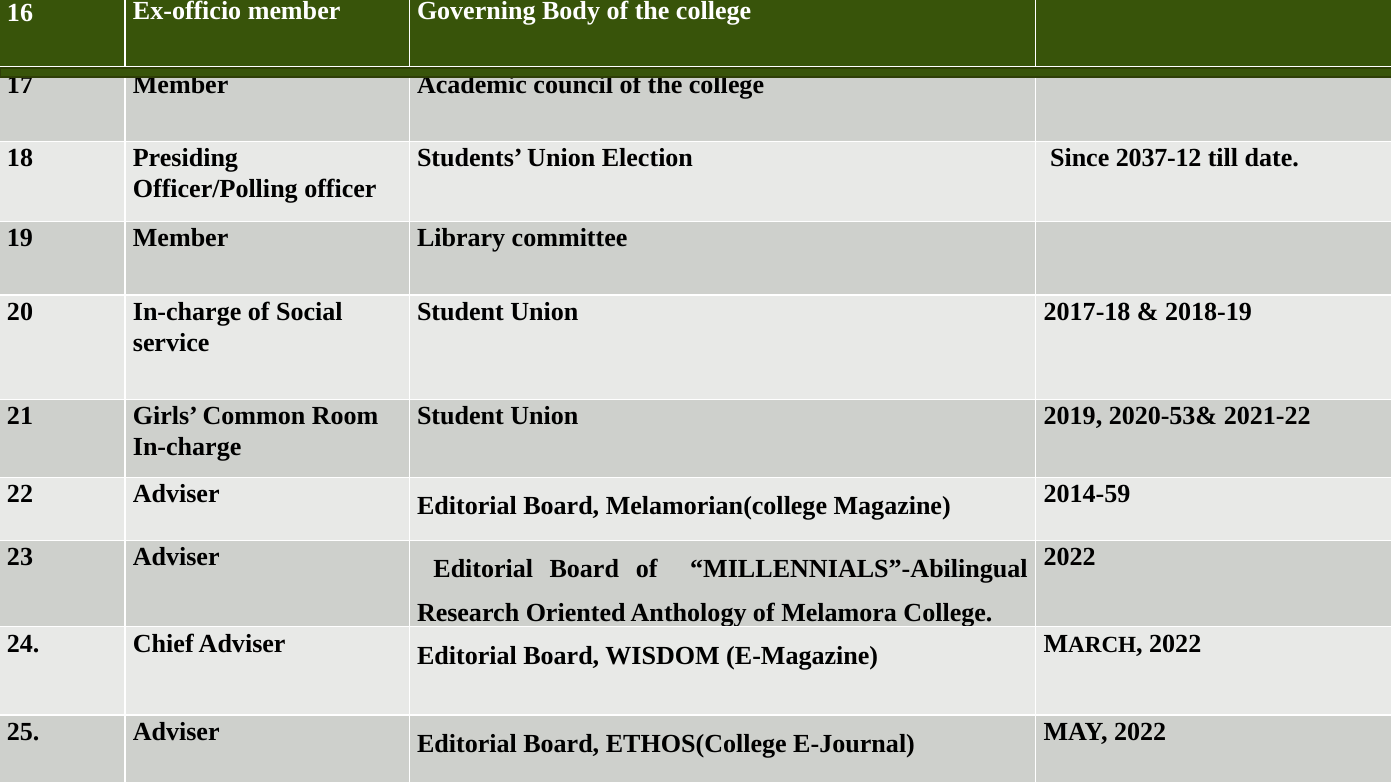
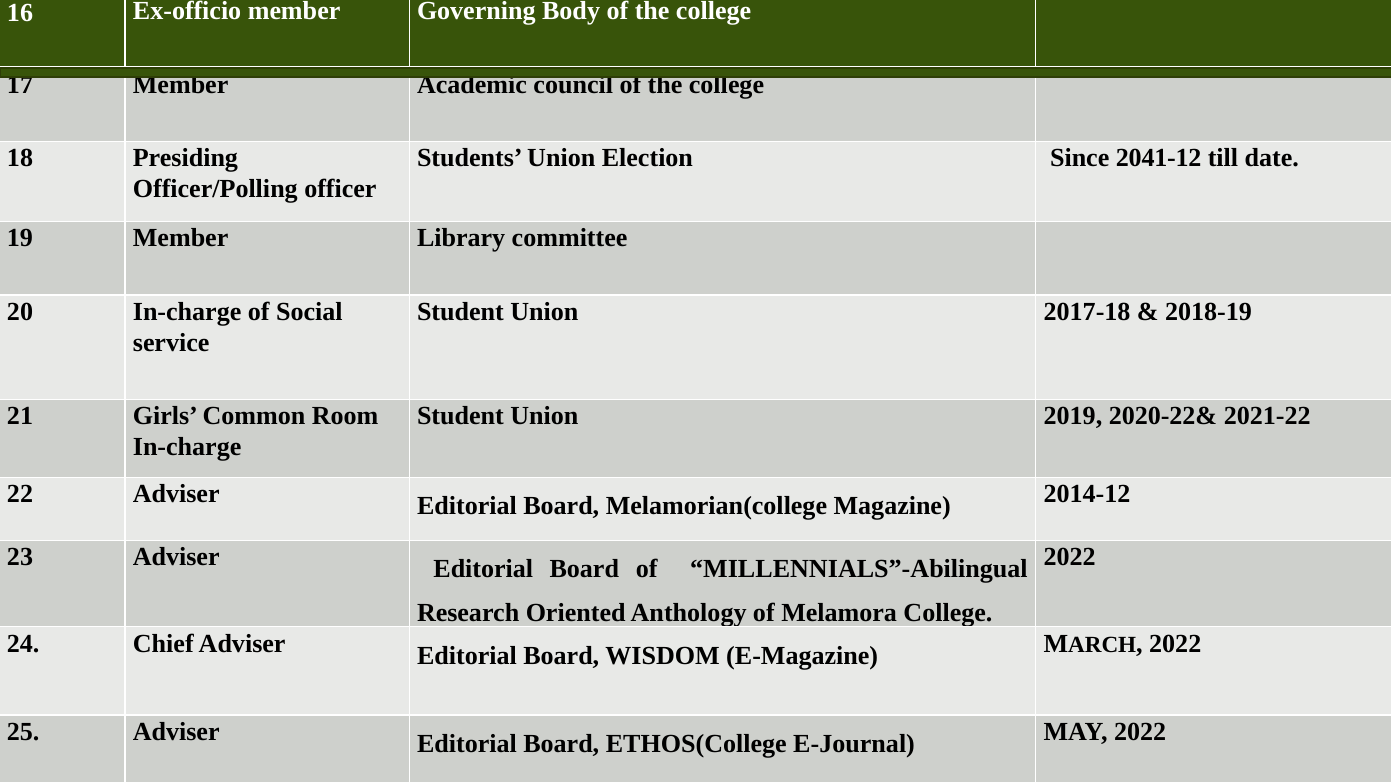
2037-12: 2037-12 -> 2041-12 (1159, 158)
2020-53&: 2020-53& -> 2020-22& (1163, 416)
2014-59: 2014-59 -> 2014-12 (1087, 494)
